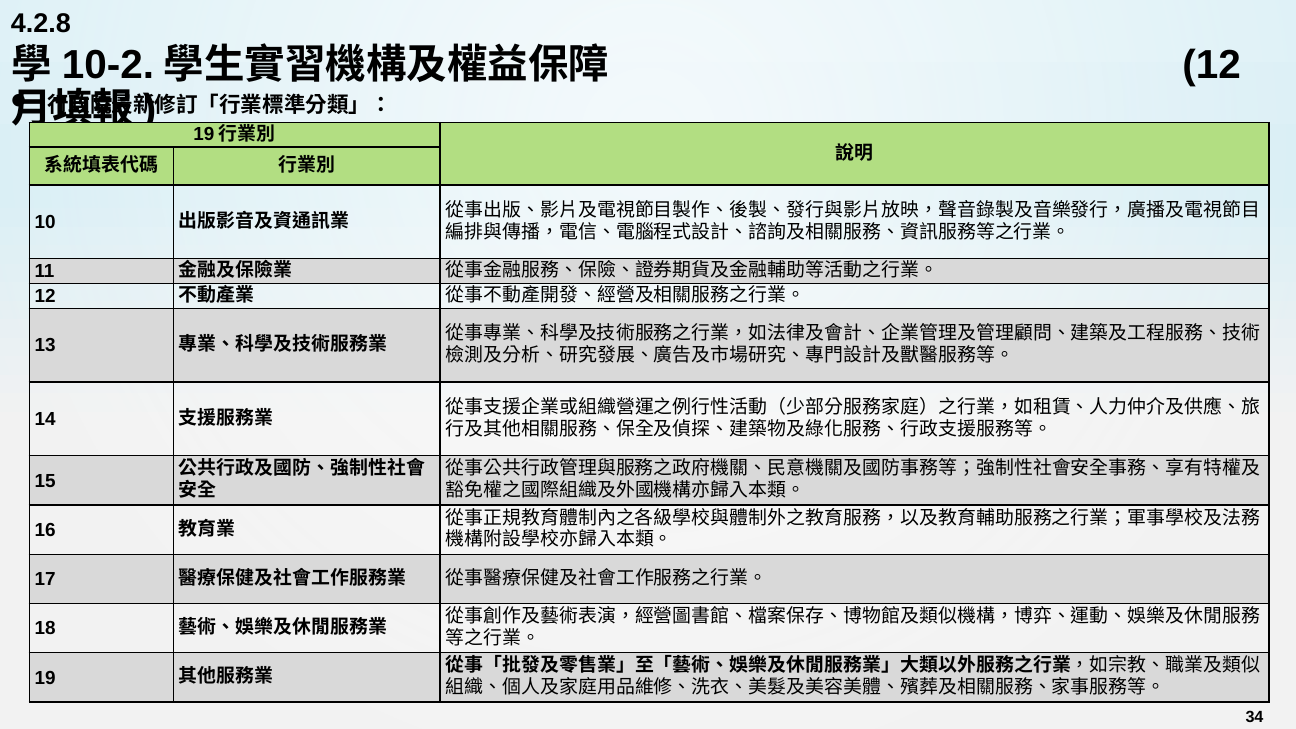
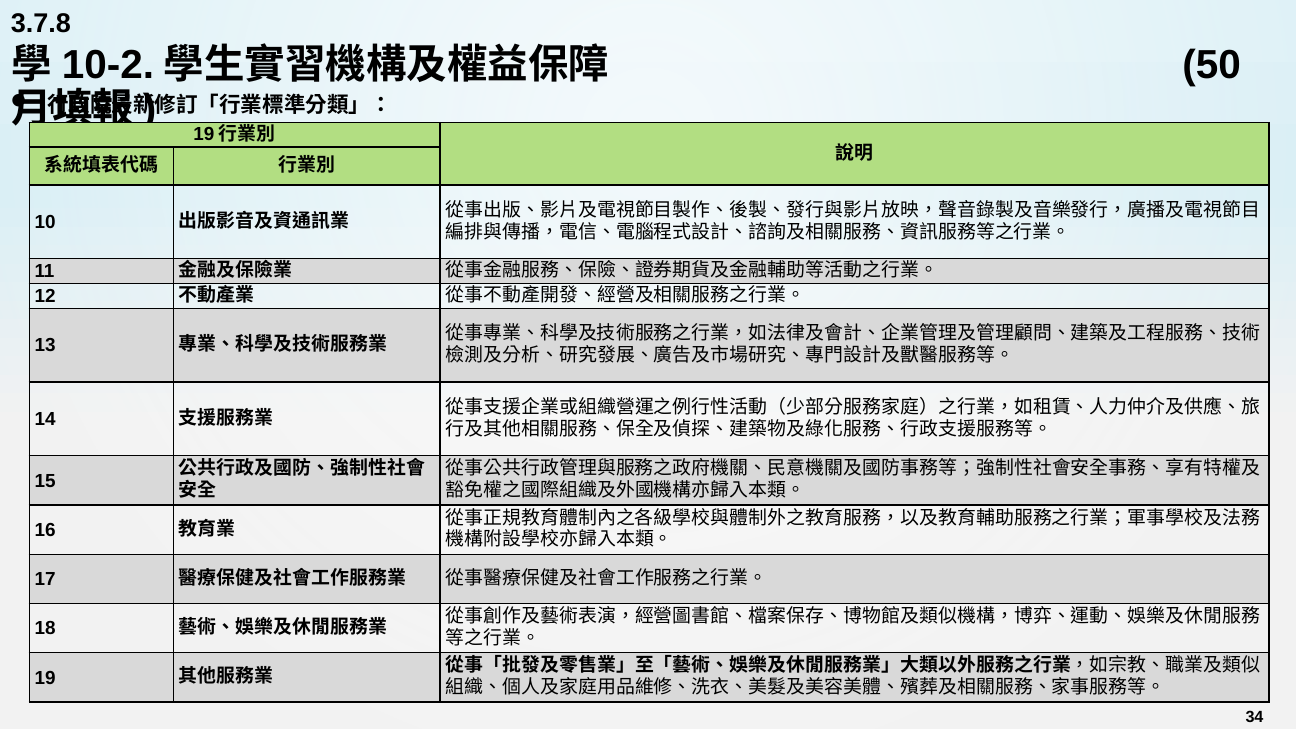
4.2.8: 4.2.8 -> 3.7.8 (41, 24)
12: 12 -> 50 (1212, 65)
